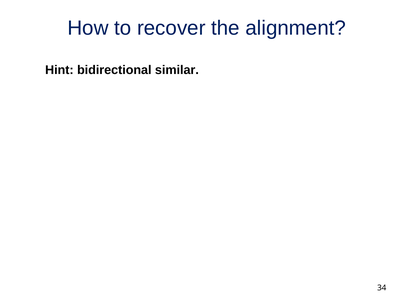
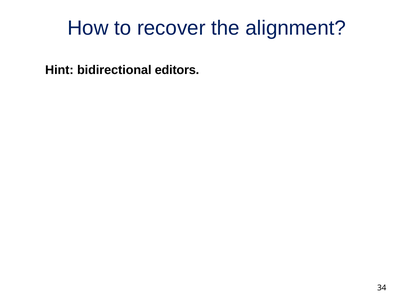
similar: similar -> editors (177, 70)
